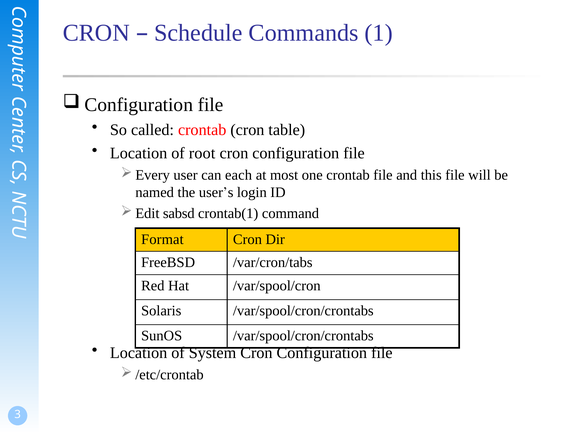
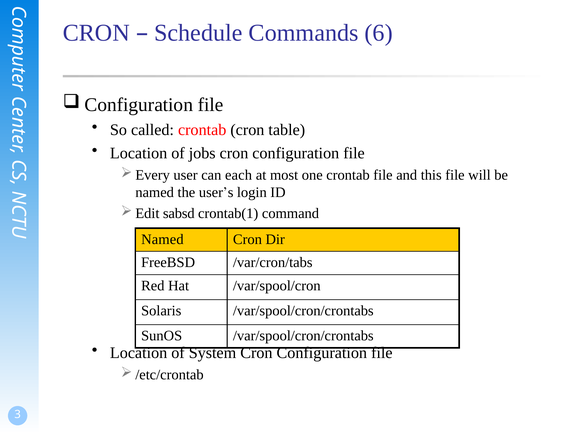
1: 1 -> 6 (379, 33)
root: root -> jobs (202, 153)
Format: Format -> Named (162, 239)
